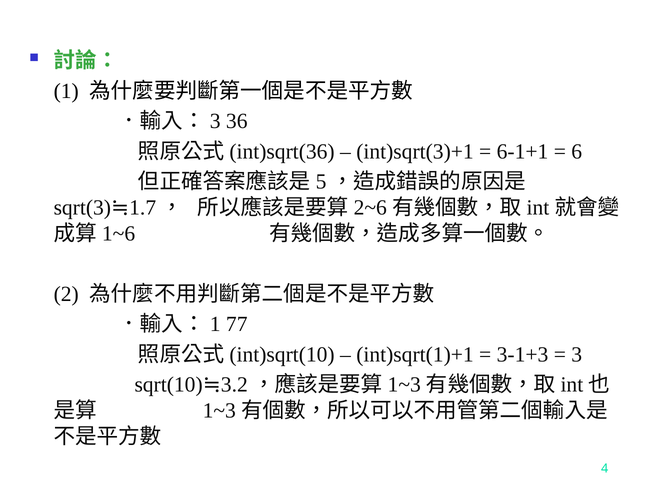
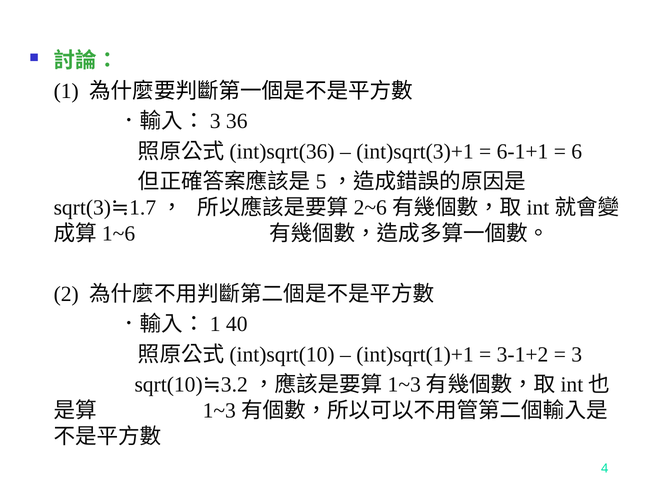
77: 77 -> 40 (237, 324)
3-1+3: 3-1+3 -> 3-1+2 (523, 354)
